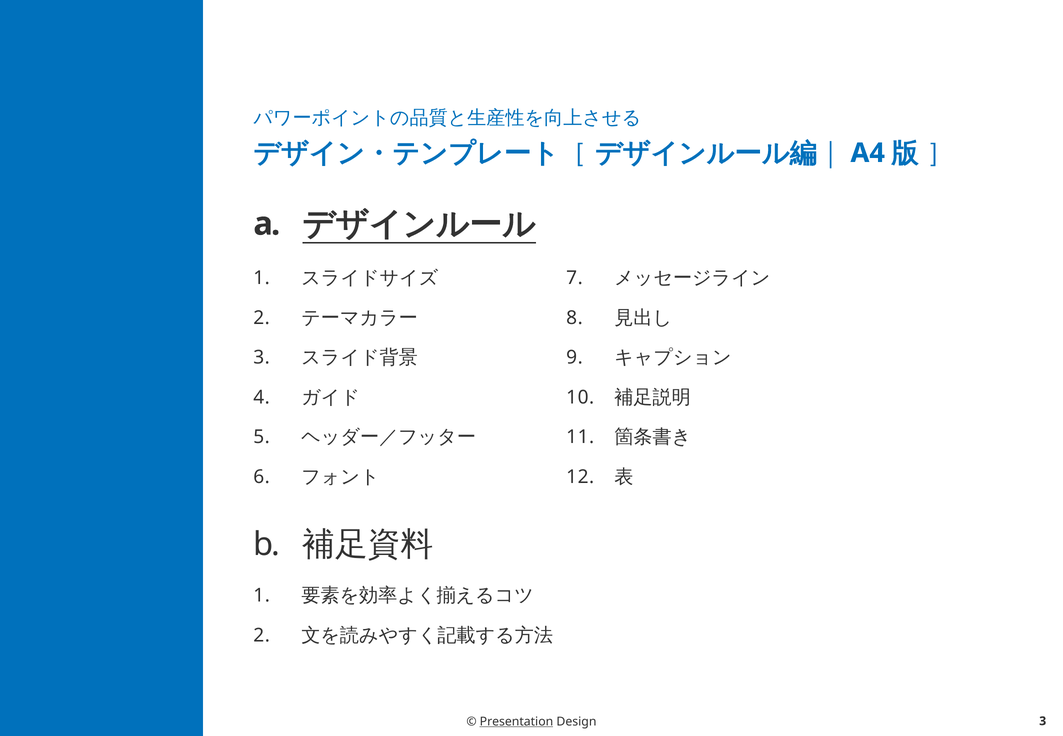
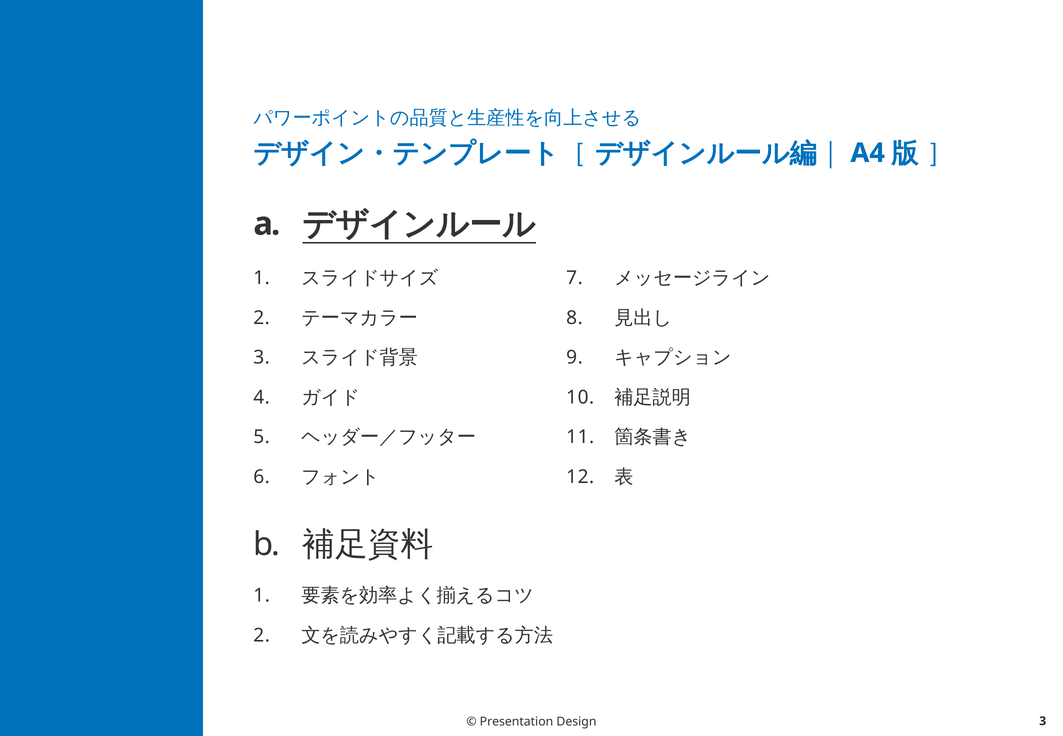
Presentation underline: present -> none (516, 722)
